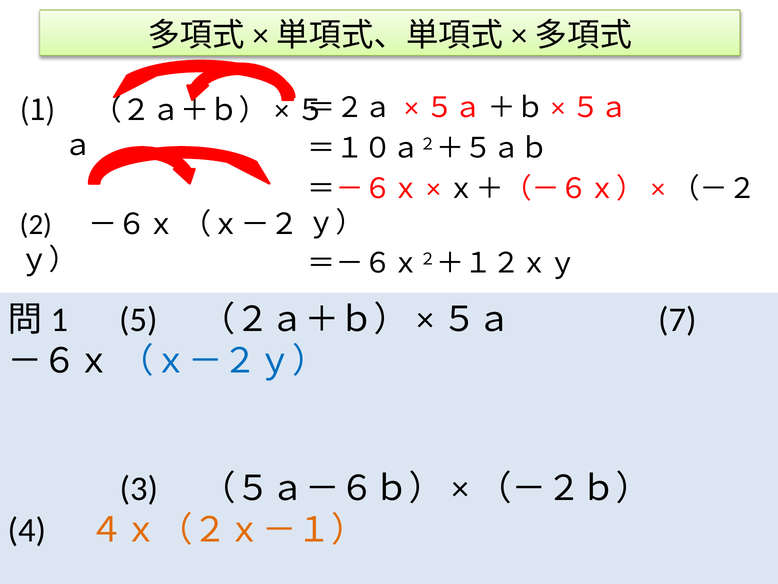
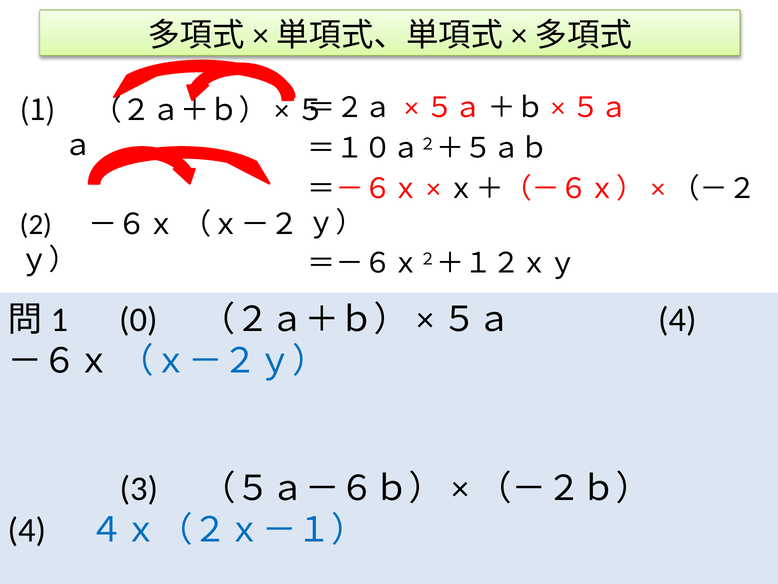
5: 5 -> 0 (139, 320)
（２ａ＋ｂ）×５ａ 7: 7 -> 4 (678, 320)
４ｘ（２ｘ－１） colour: orange -> blue (227, 530)
